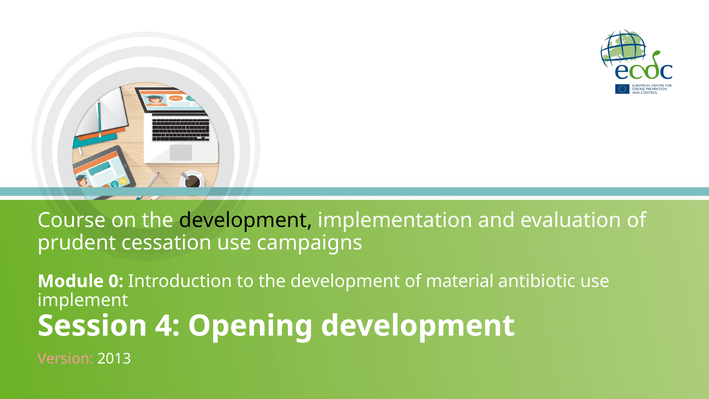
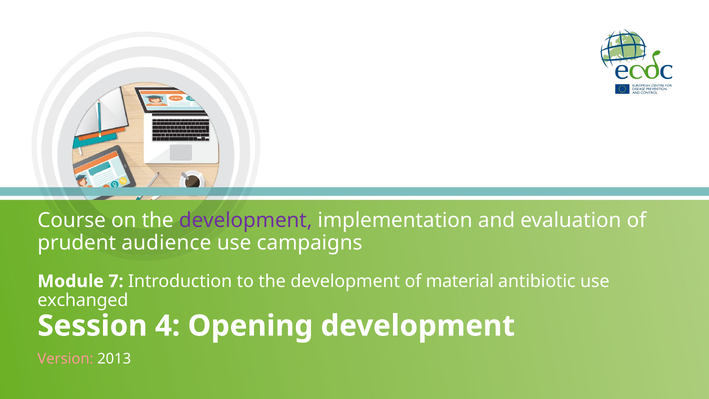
development colour: black -> purple (246, 220)
cessation: cessation -> audience (166, 243)
0: 0 -> 7 (116, 281)
implement: implement -> exchanged (83, 300)
